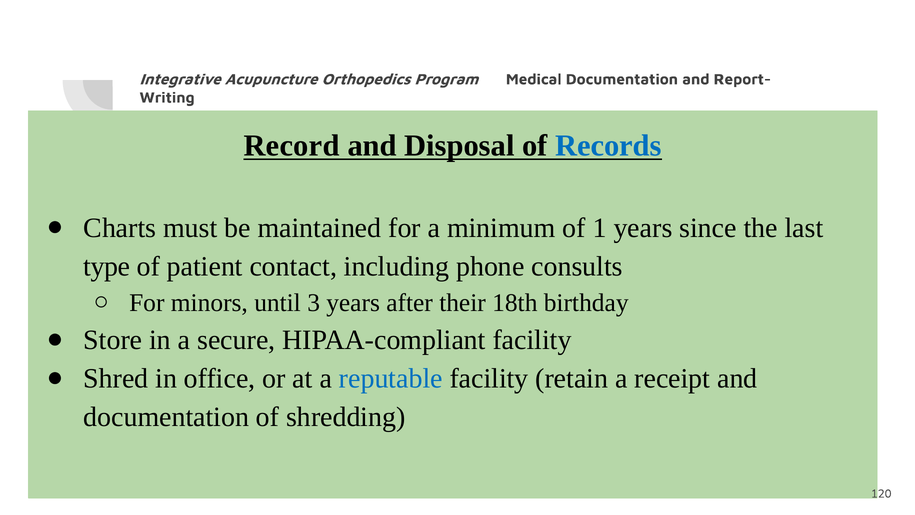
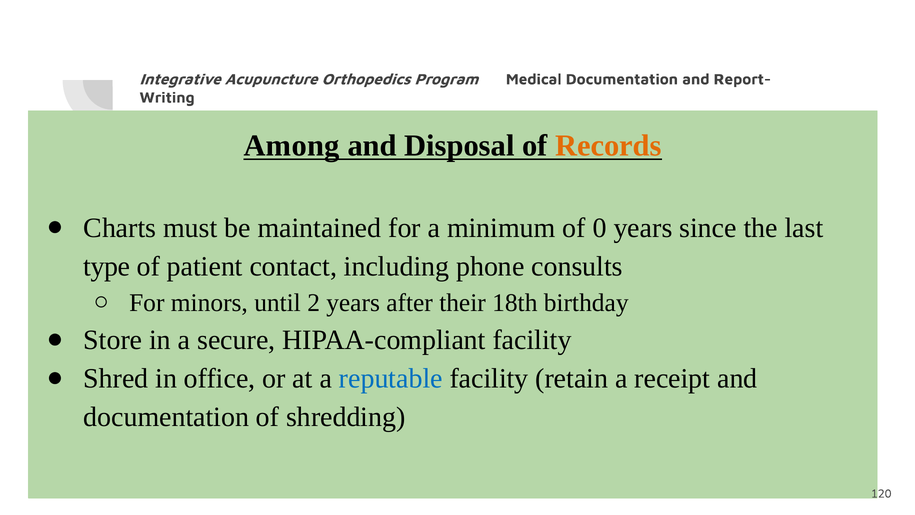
Record: Record -> Among (292, 146)
Records colour: blue -> orange (608, 146)
1: 1 -> 0 (600, 228)
3: 3 -> 2 (314, 303)
